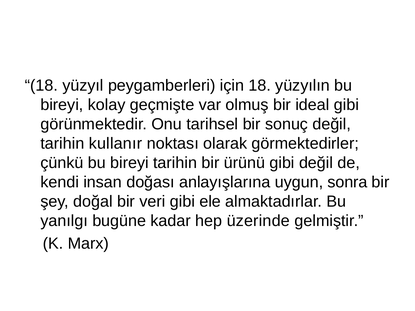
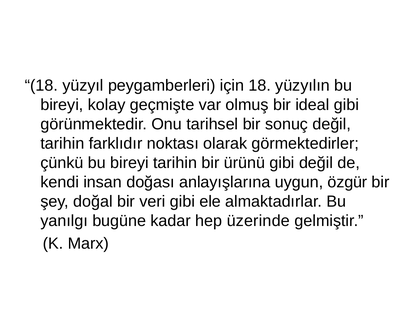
kullanır: kullanır -> farklıdır (116, 144)
sonra: sonra -> özgür (347, 182)
